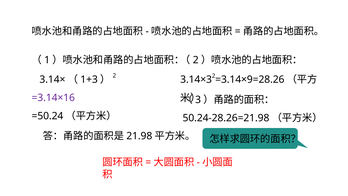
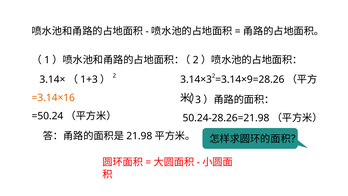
=3.14×16 colour: purple -> orange (53, 98)
